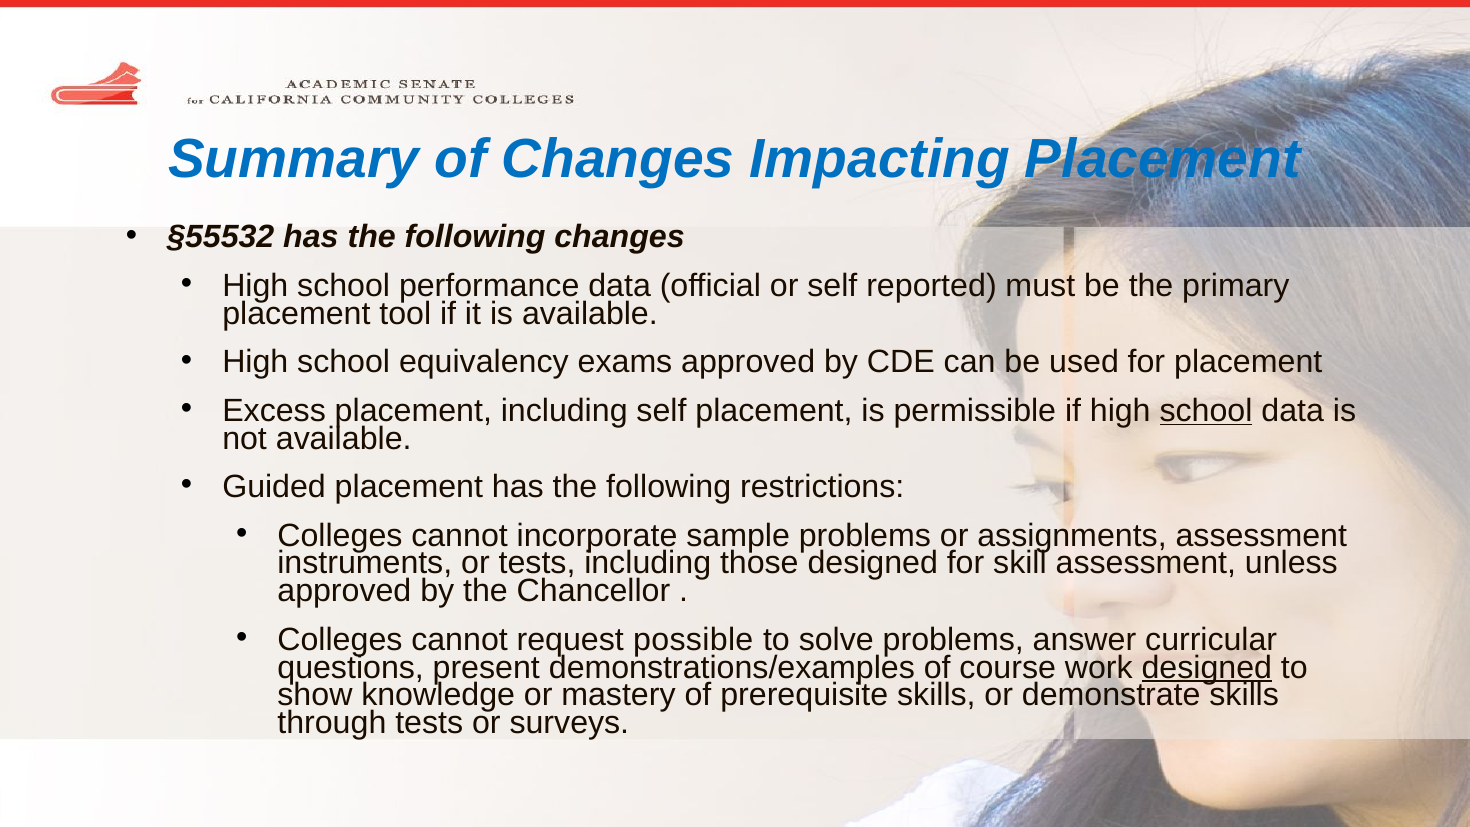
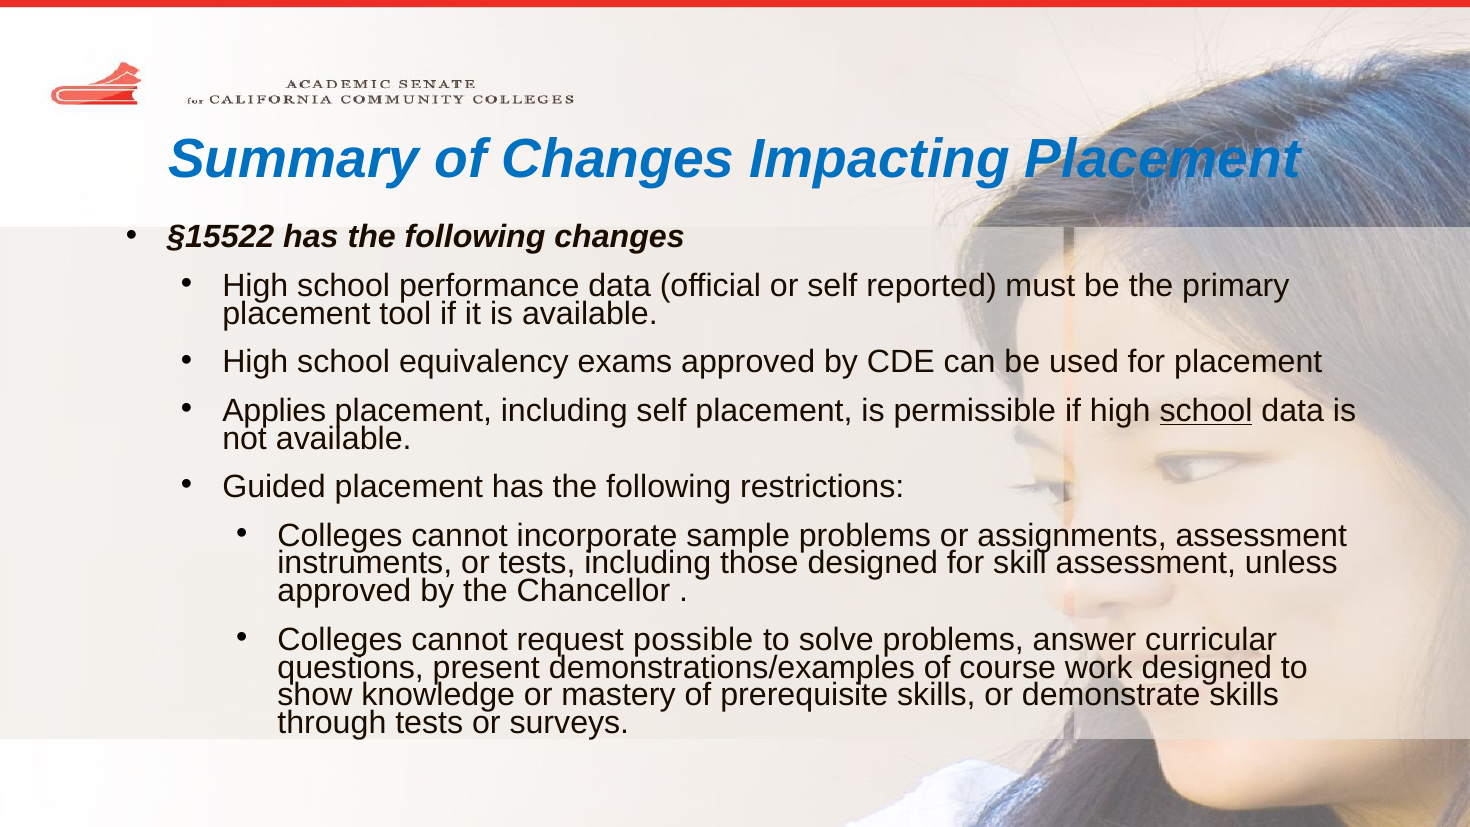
§55532: §55532 -> §15522 (221, 237)
Excess: Excess -> Applies (274, 411)
designed underline: present -> none (1207, 667)
